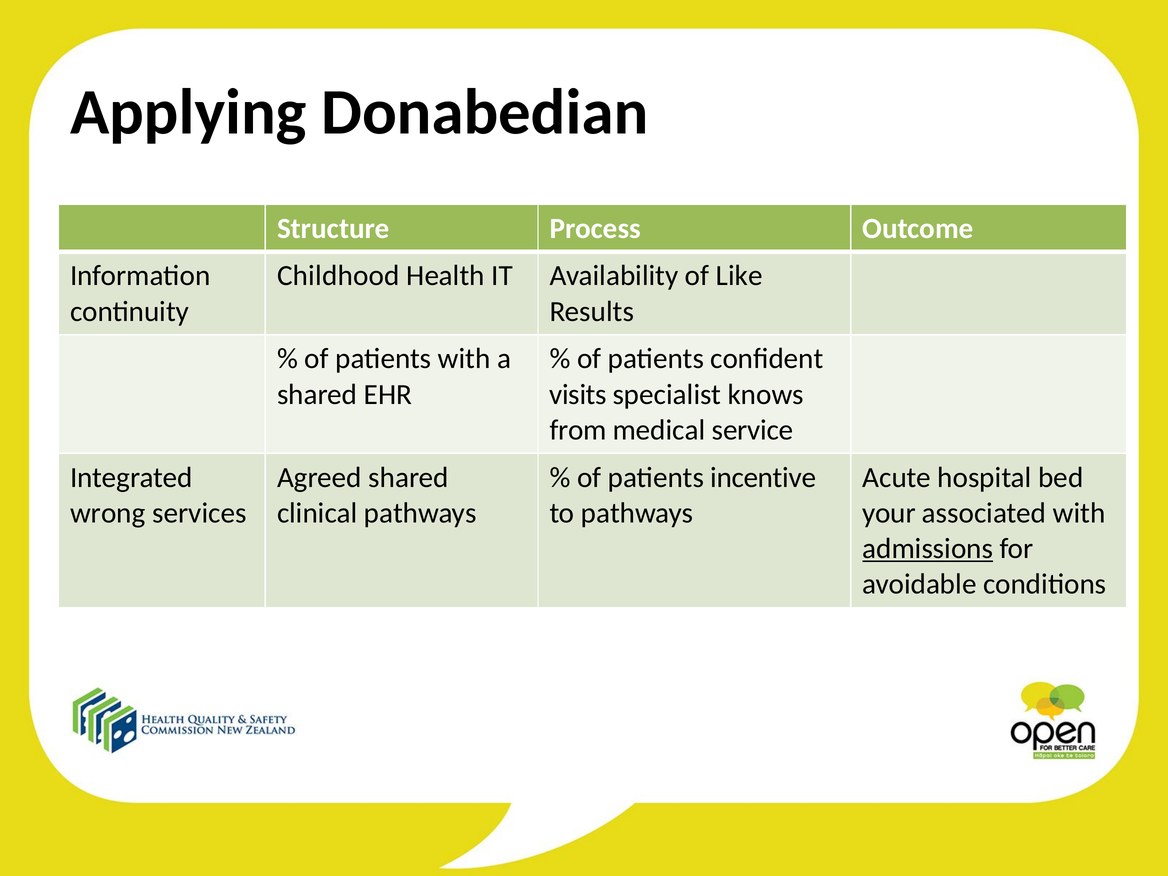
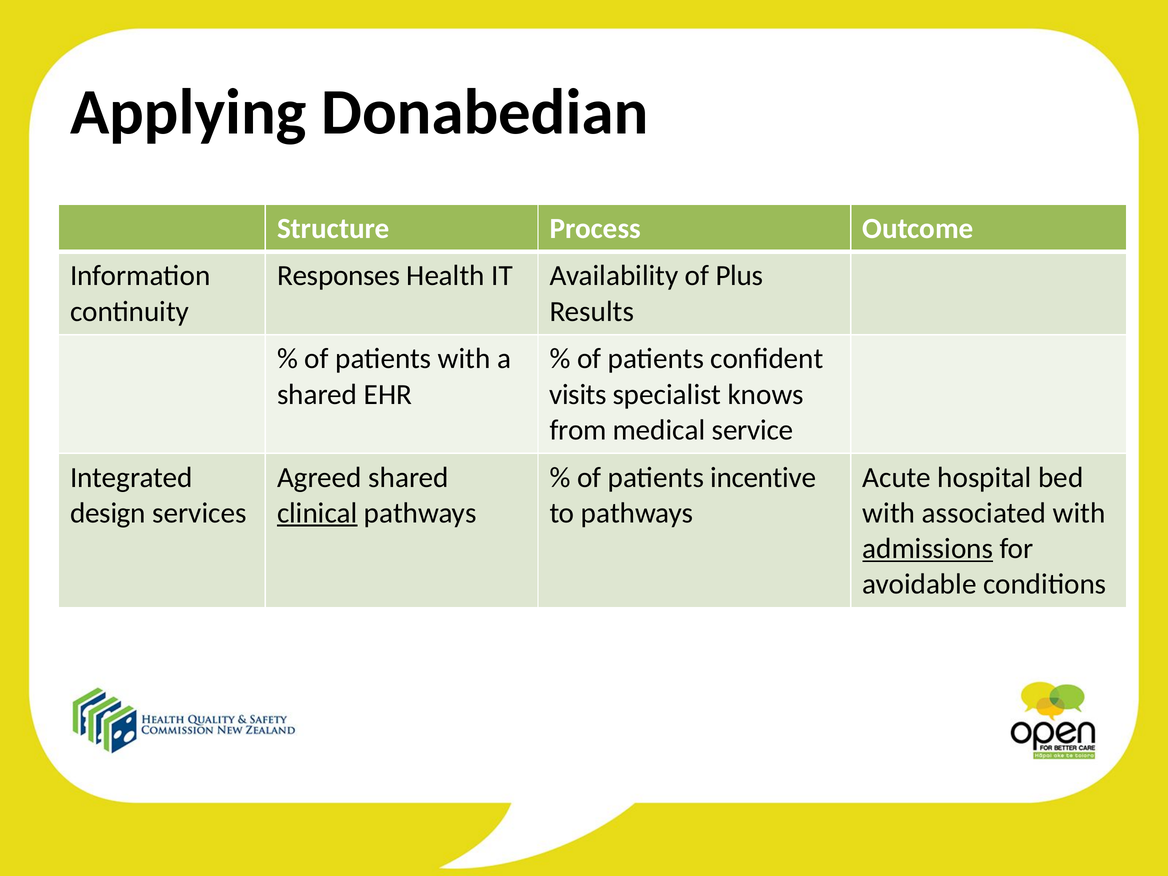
Childhood: Childhood -> Responses (339, 276)
Like: Like -> Plus (740, 276)
wrong: wrong -> design (108, 513)
clinical underline: none -> present (317, 513)
your: your -> with (889, 513)
